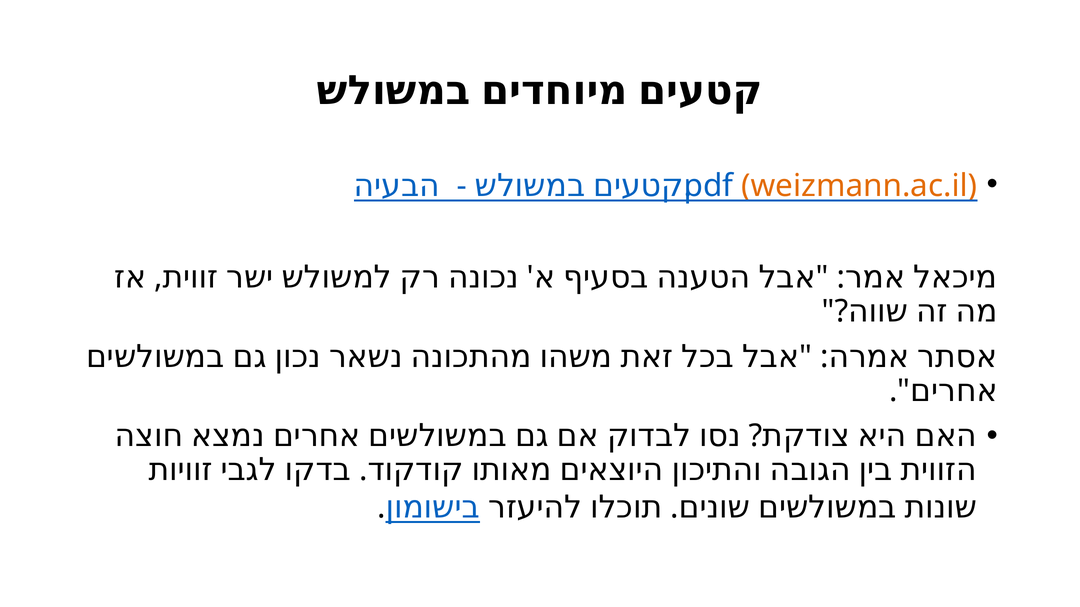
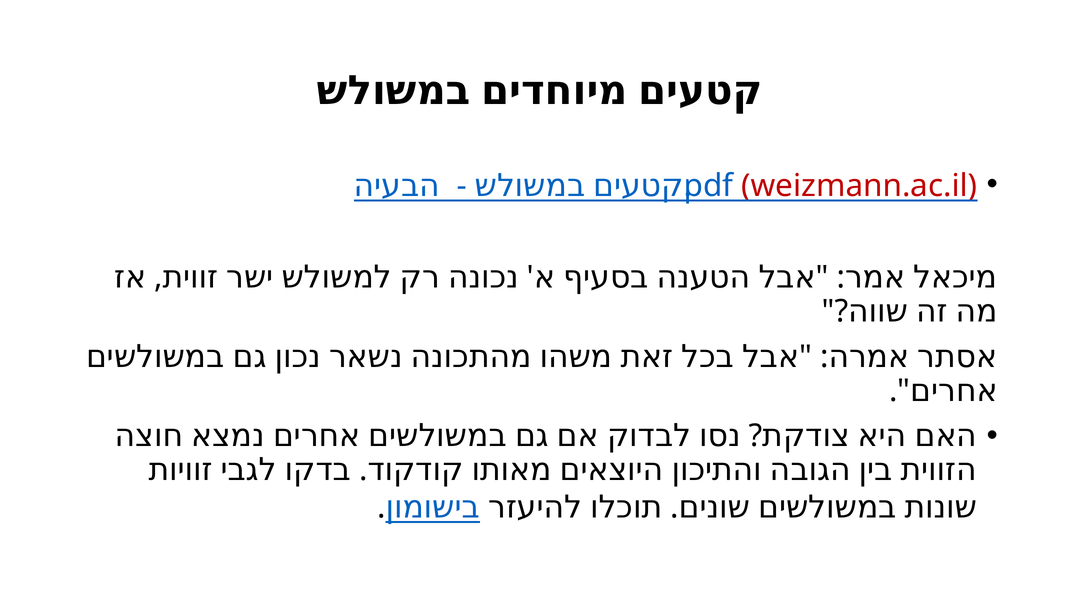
weizmann.ac.il colour: orange -> red (859, 186)
